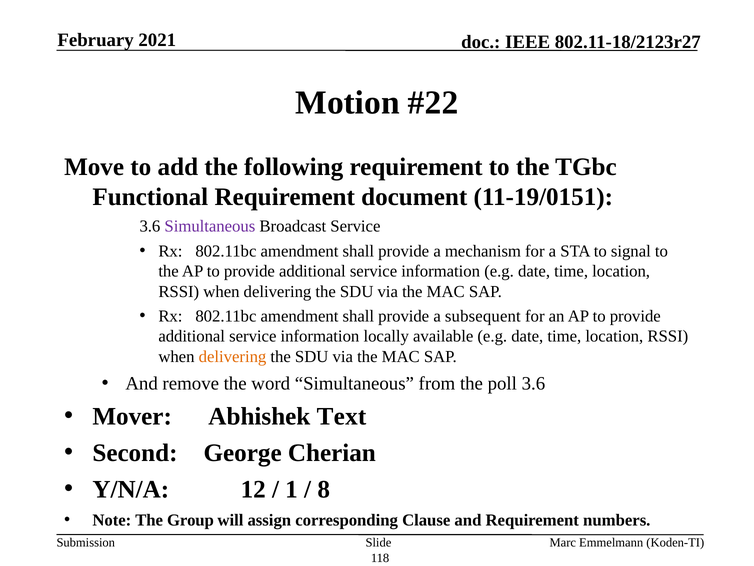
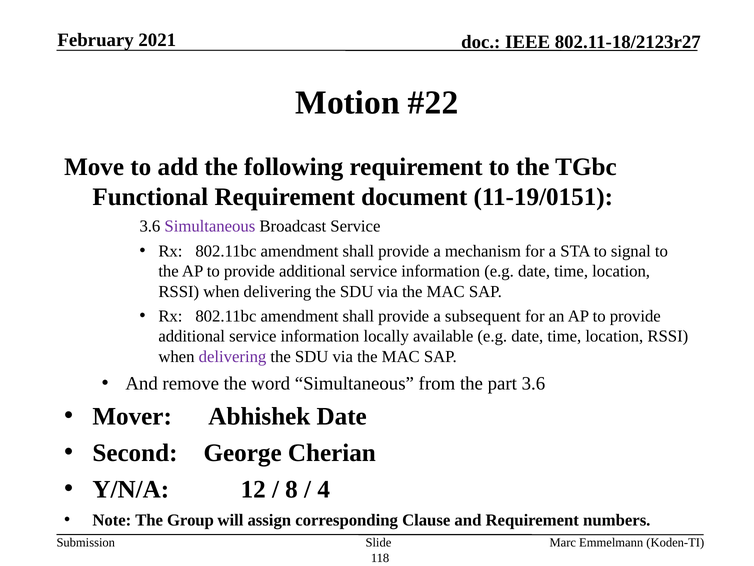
delivering colour: orange -> purple (233, 356)
poll: poll -> part (502, 383)
Abhishek Text: Text -> Date (342, 416)
1: 1 -> 8 (292, 489)
8: 8 -> 4 (324, 489)
